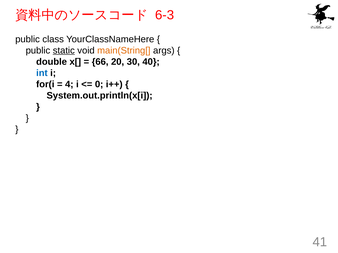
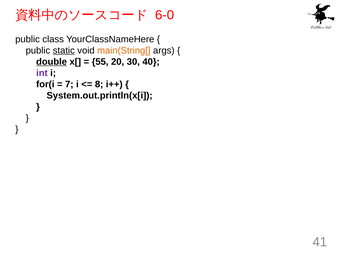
6-3: 6-3 -> 6-0 (165, 15)
double underline: none -> present (52, 62)
66: 66 -> 55 (100, 62)
int colour: blue -> purple (42, 73)
4: 4 -> 7 (69, 84)
0: 0 -> 8 (99, 84)
